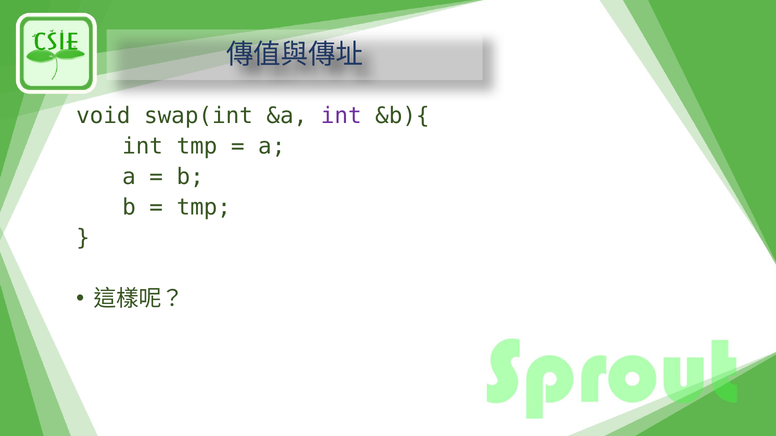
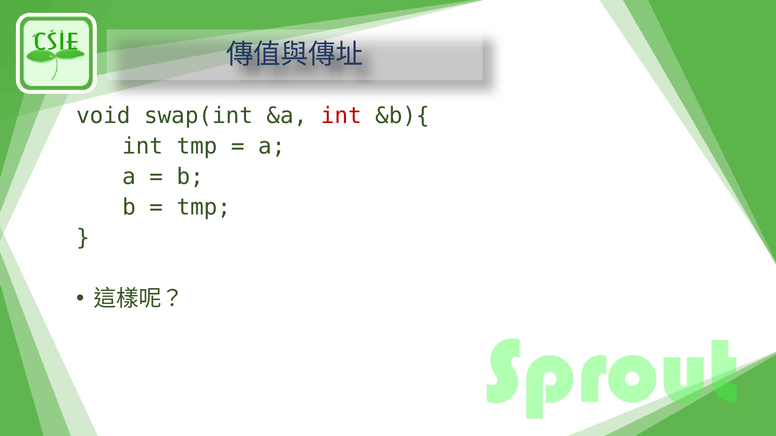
int colour: purple -> red (341, 116)
